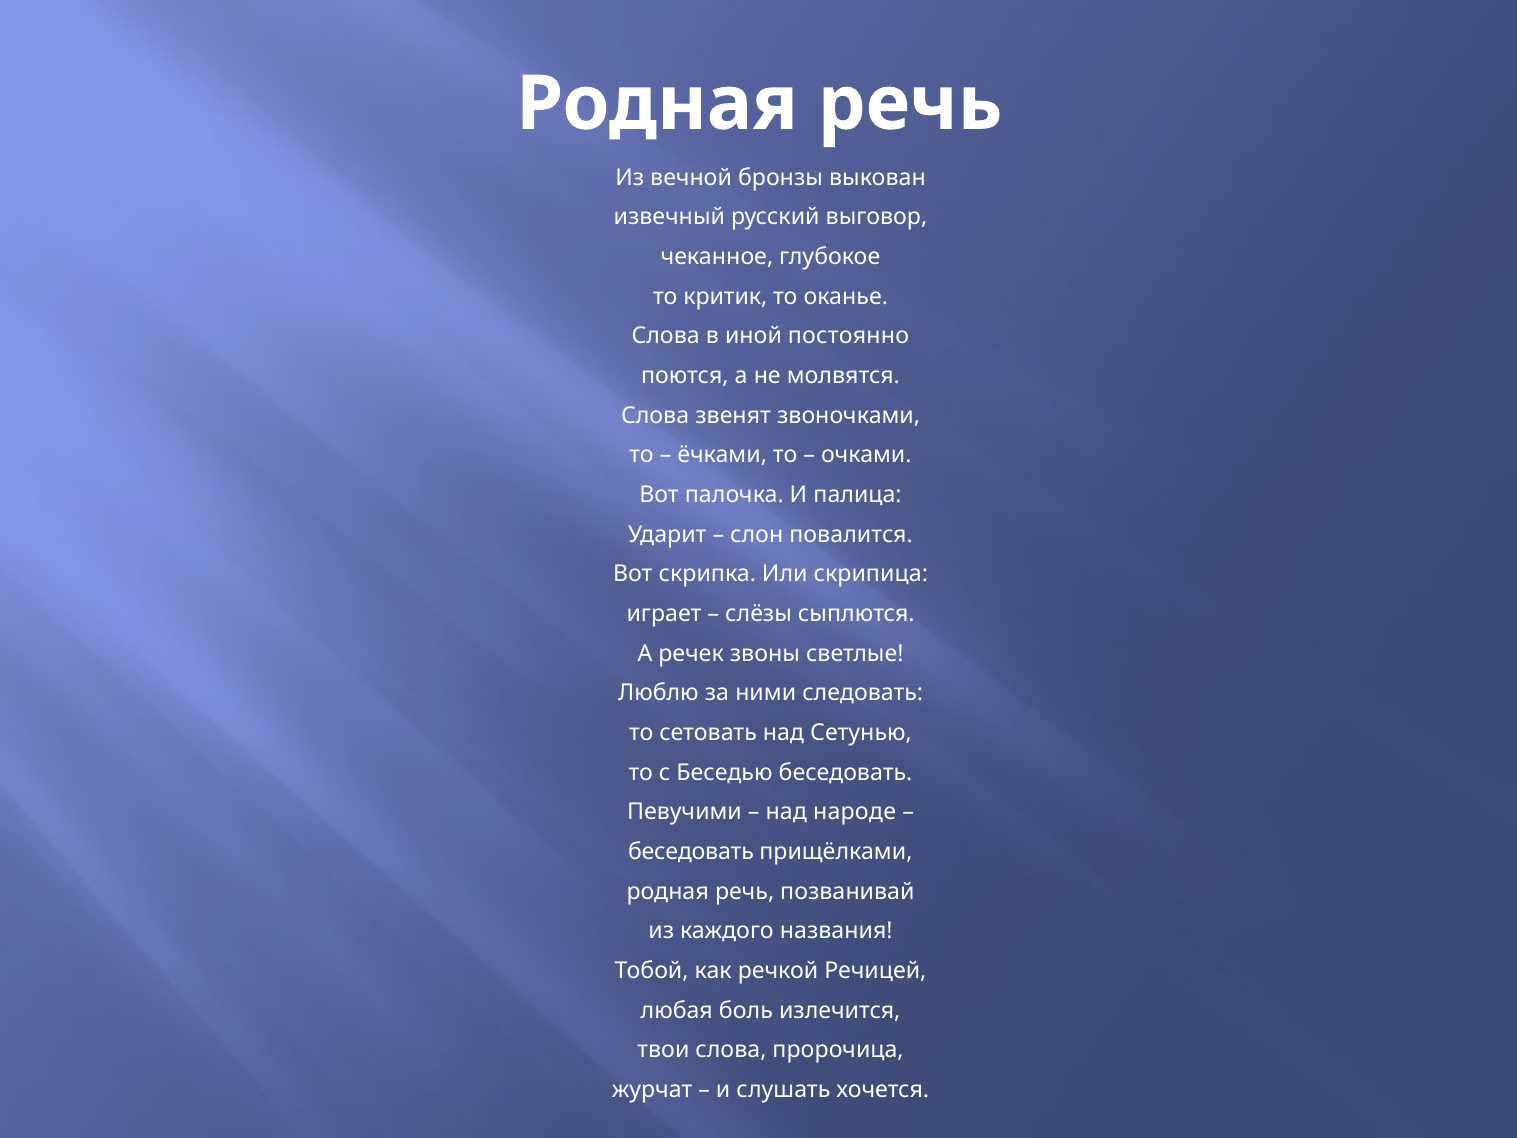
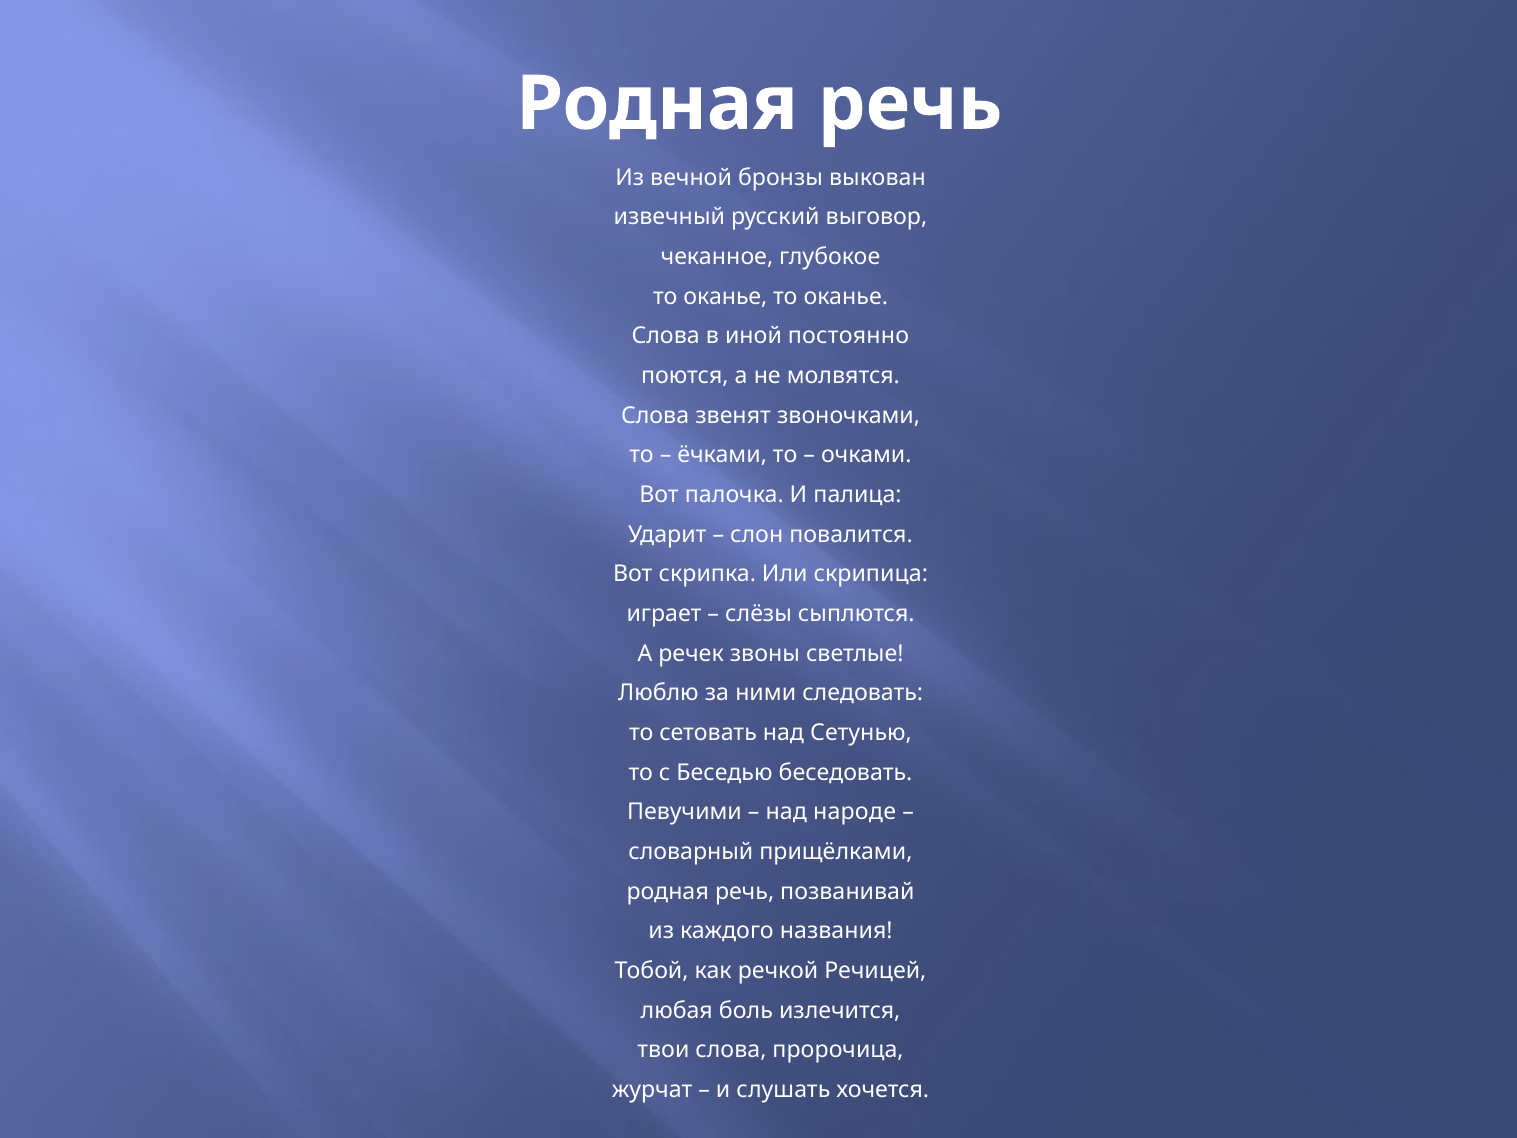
критик: критик -> оканье (725, 297)
беседовать: беседовать -> словарный (691, 852)
